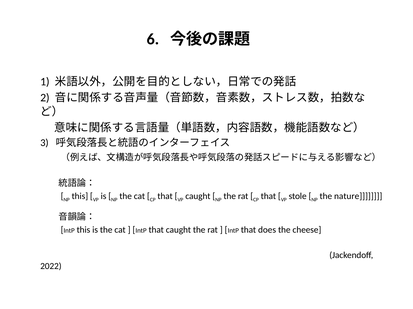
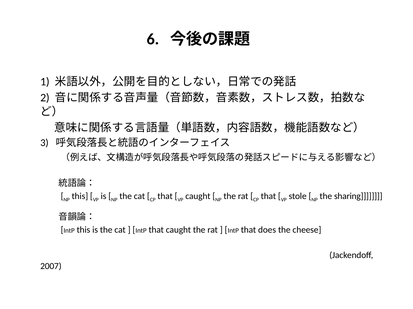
nature: nature -> sharing (358, 197)
2022: 2022 -> 2007 (51, 267)
